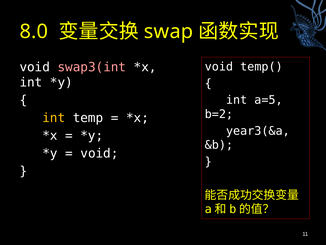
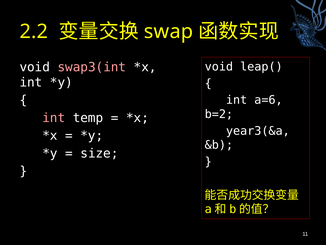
8.0: 8.0 -> 2.2 (34, 32)
temp(: temp( -> leap( (261, 67)
a=5: a=5 -> a=6 (268, 100)
int colour: yellow -> pink (54, 118)
void: void -> size (99, 153)
